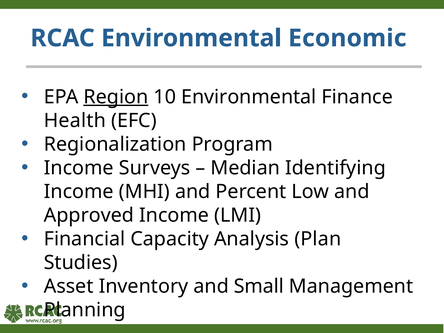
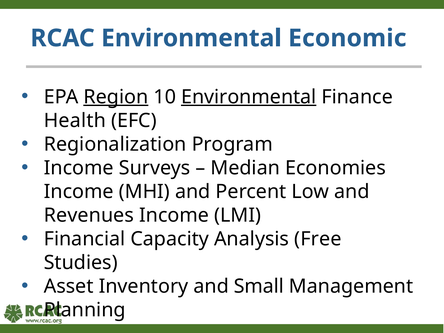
Environmental underline: none -> present (249, 97)
Identifying: Identifying -> Economies (335, 168)
Approved: Approved -> Revenues (89, 215)
Plan: Plan -> Free (318, 239)
